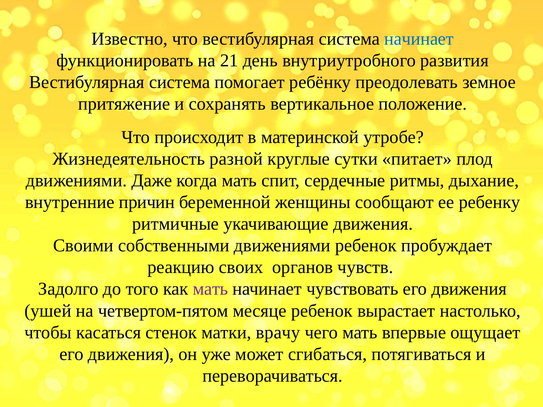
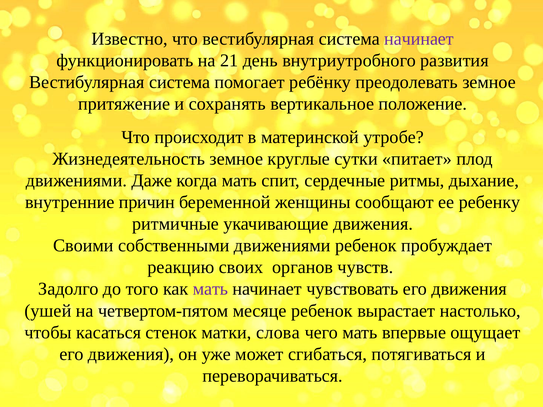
начинает colour: blue -> purple (419, 39)
Жизнедеятельность разной: разной -> земное (236, 159)
врачу: врачу -> слова (278, 333)
